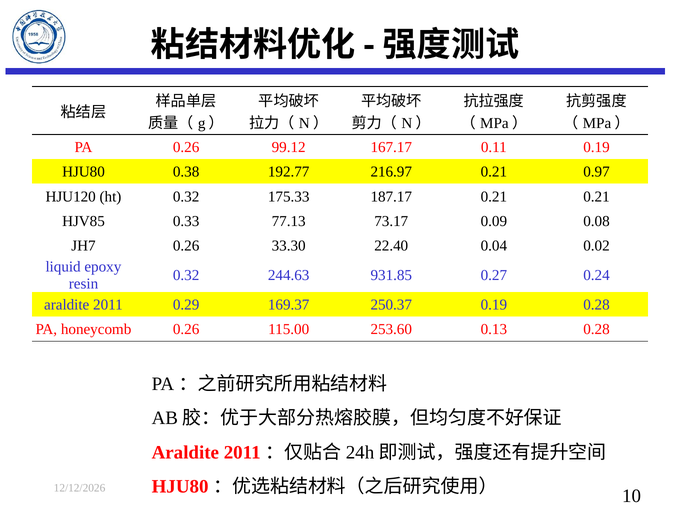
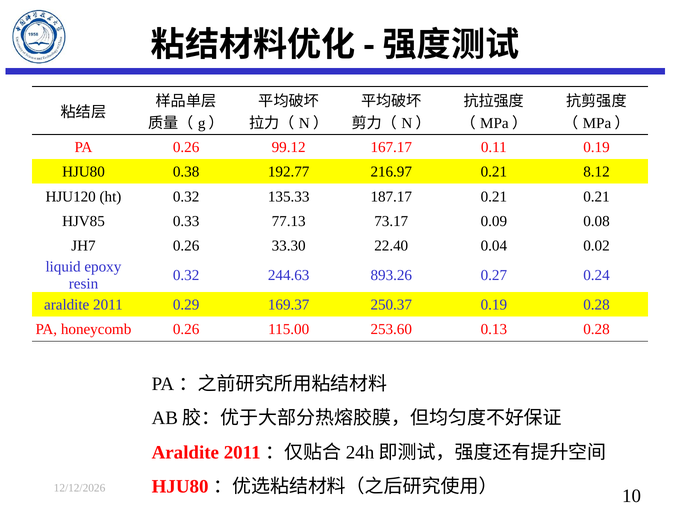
0.97: 0.97 -> 8.12 (597, 172)
175.33: 175.33 -> 135.33 (289, 197)
931.85: 931.85 -> 893.26 (391, 276)
